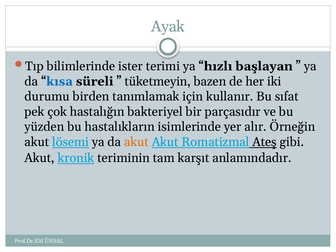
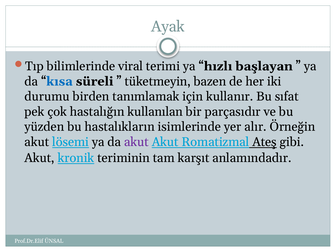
ister: ister -> viral (131, 66)
bakteriyel: bakteriyel -> kullanılan (155, 112)
akut colour: orange -> purple (136, 142)
